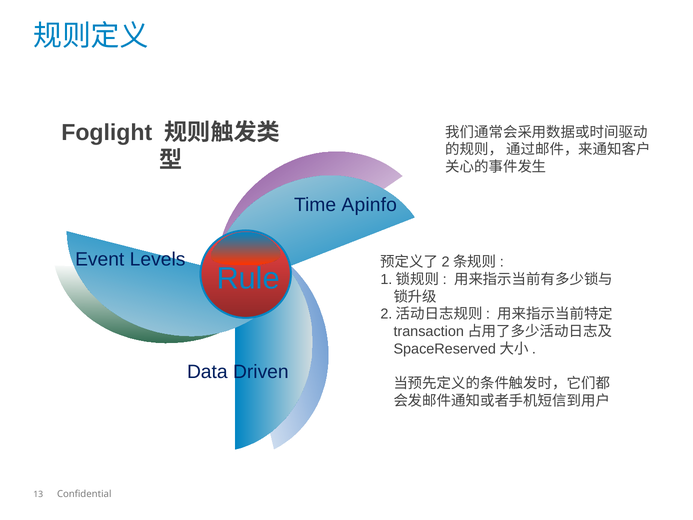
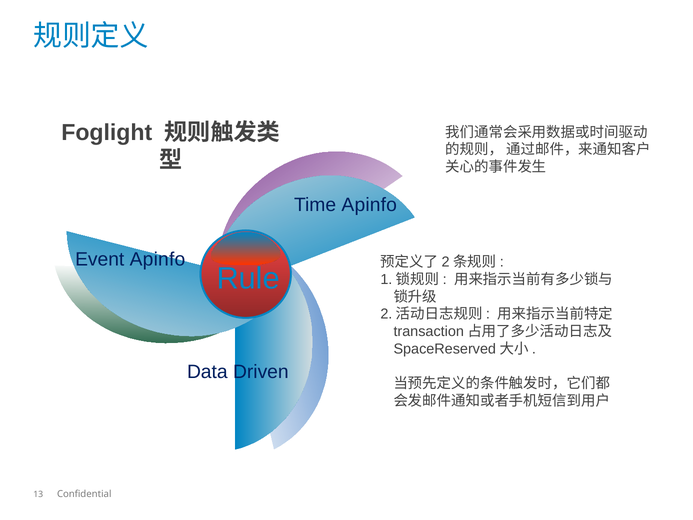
Event Levels: Levels -> Apinfo (157, 259)
